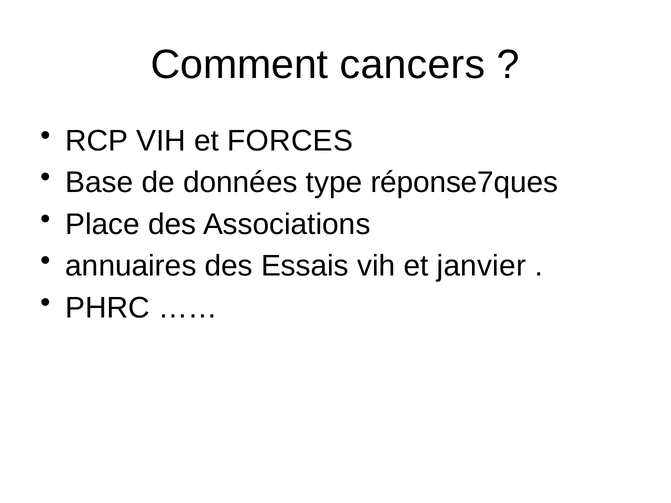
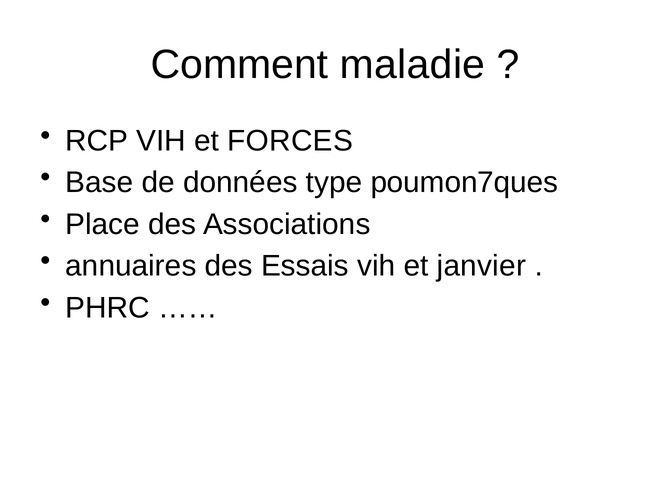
cancers: cancers -> maladie (412, 65)
réponse7ques: réponse7ques -> poumon7ques (464, 183)
